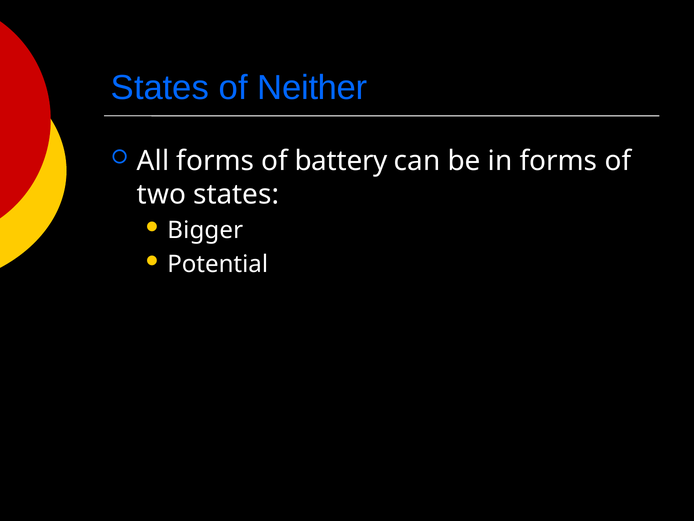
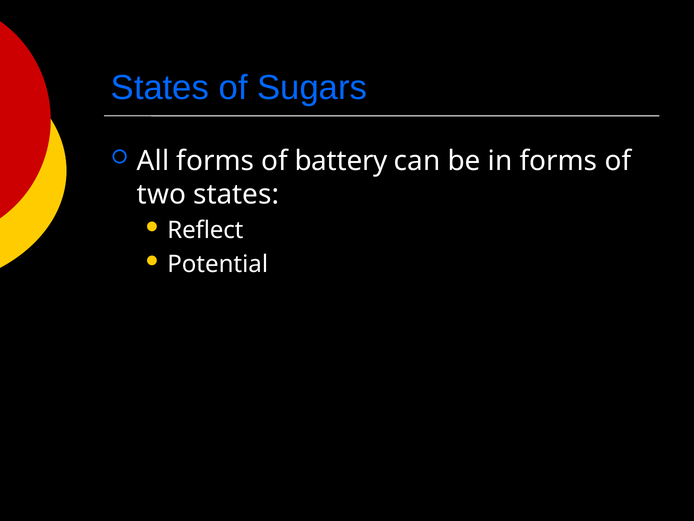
Neither: Neither -> Sugars (312, 88)
Bigger: Bigger -> Reflect (205, 230)
